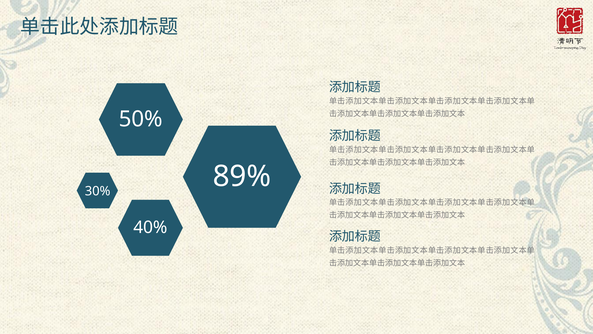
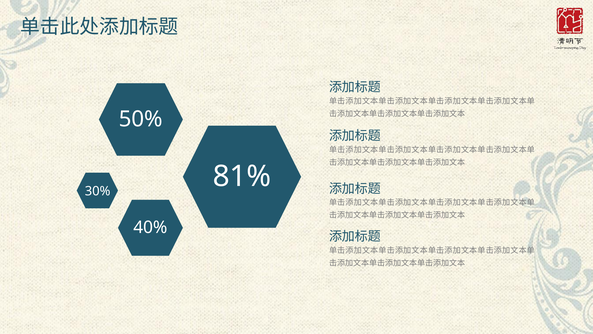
89%: 89% -> 81% (242, 176)
